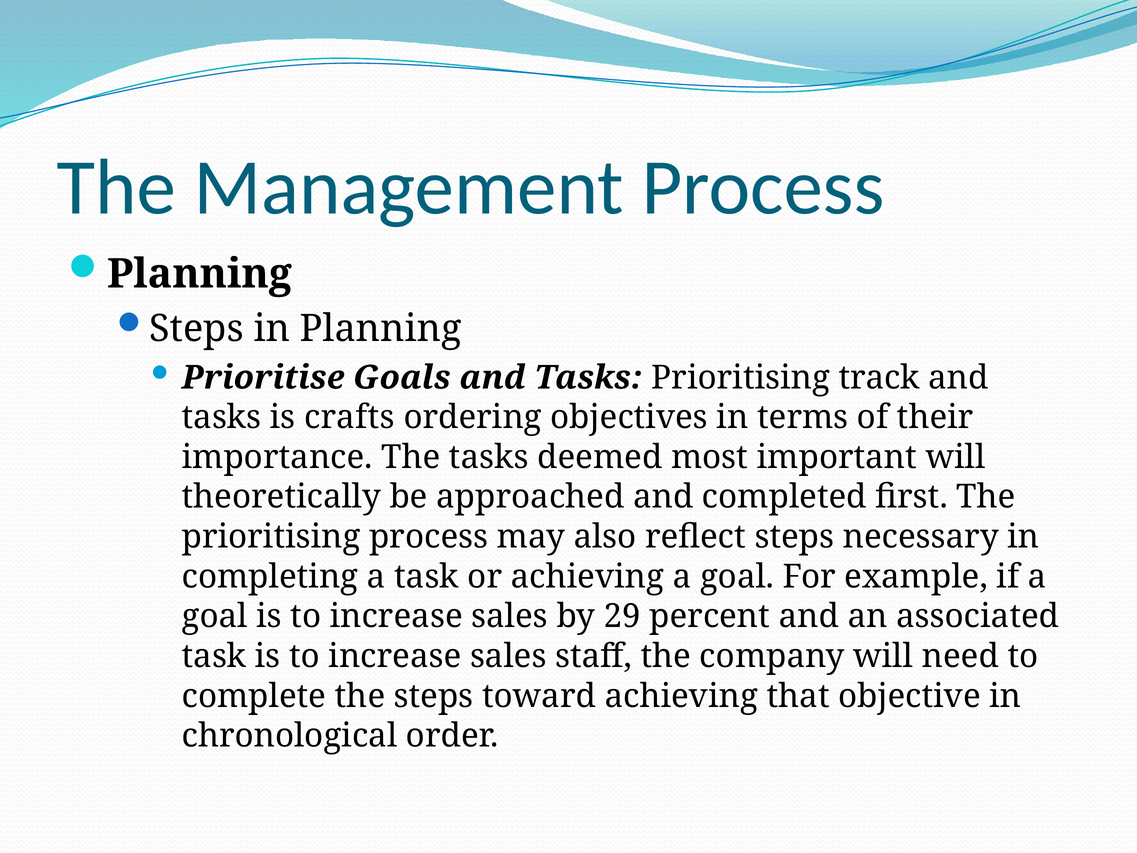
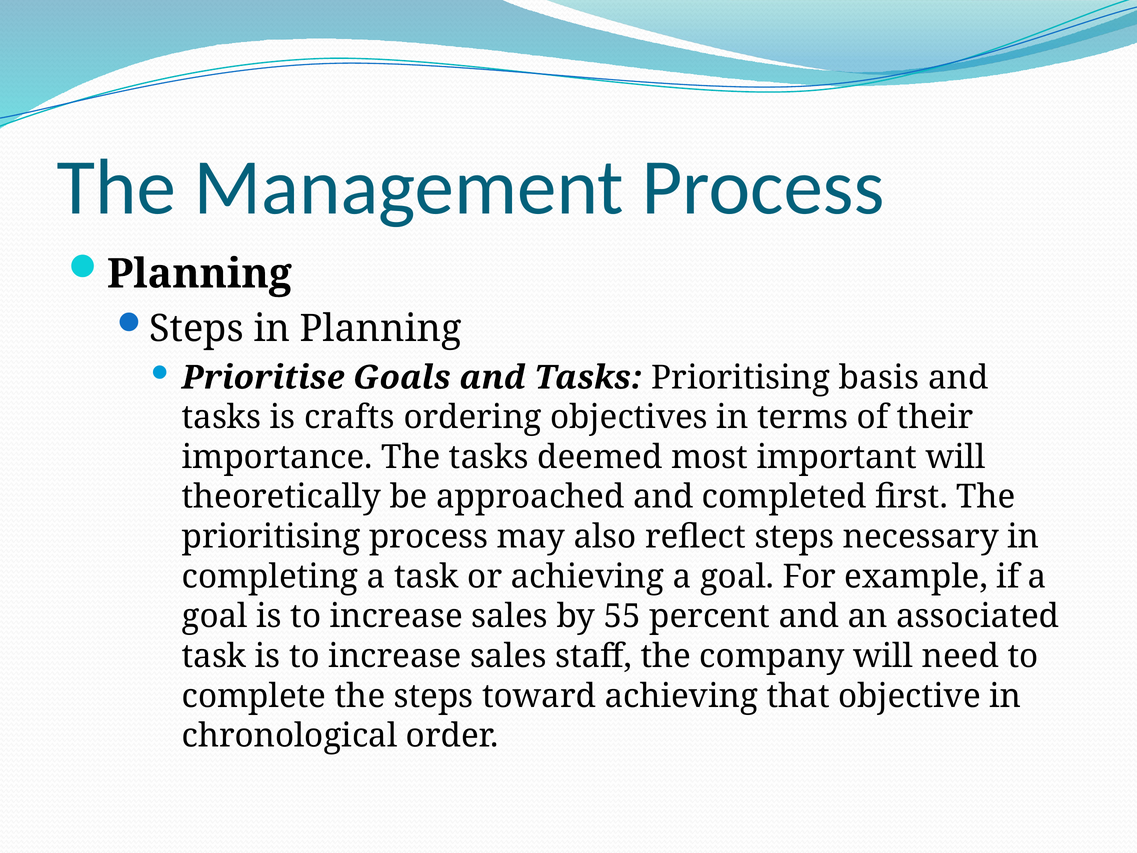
track: track -> basis (879, 378)
29: 29 -> 55 (622, 616)
